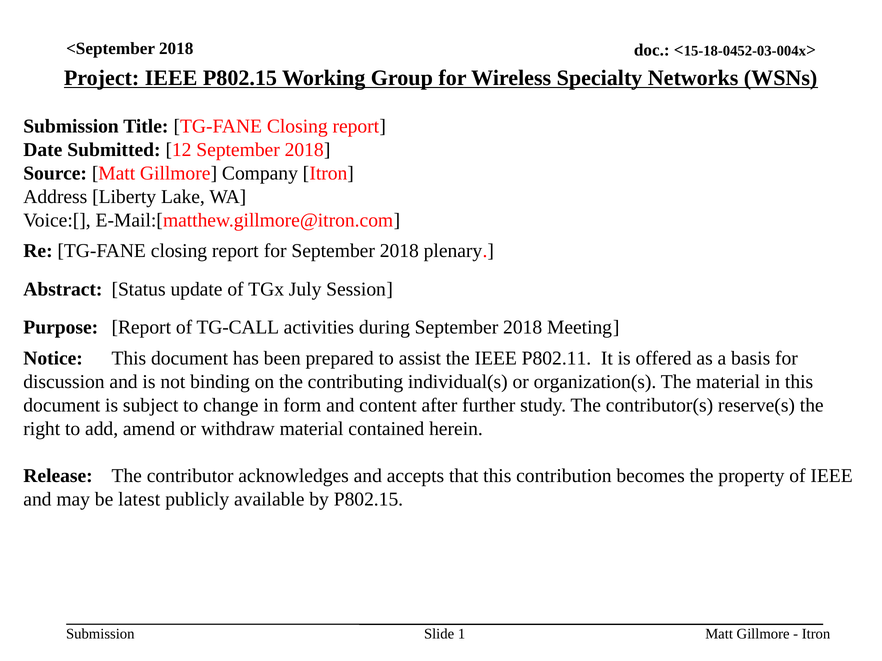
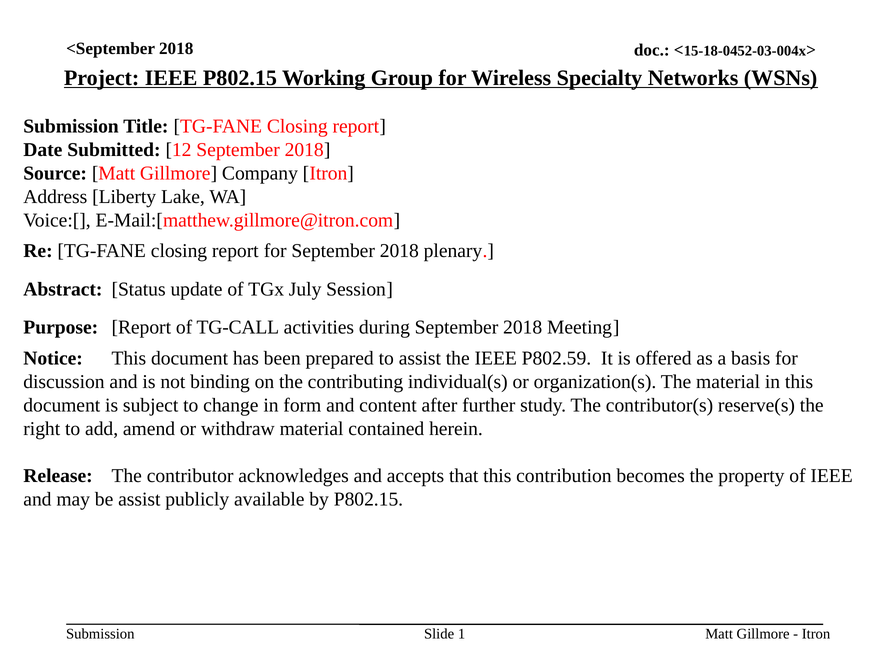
P802.11: P802.11 -> P802.59 (556, 358)
be latest: latest -> assist (139, 499)
